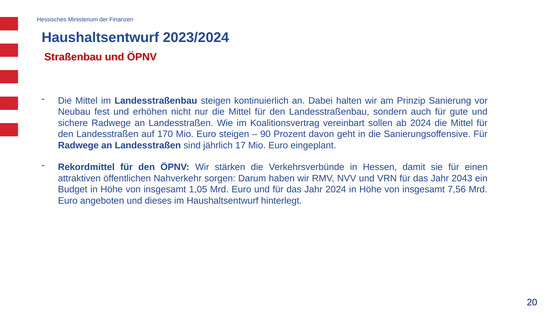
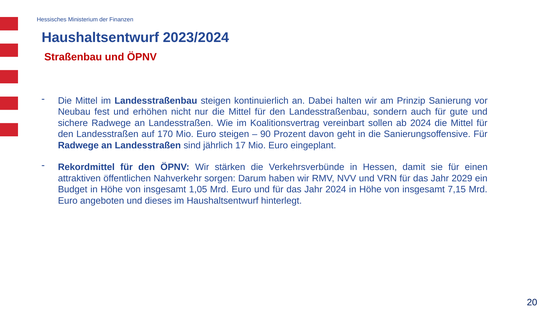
2043: 2043 -> 2029 (462, 178)
7,56: 7,56 -> 7,15 (457, 190)
